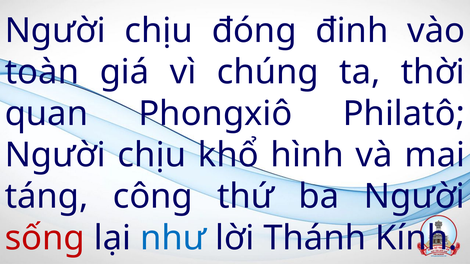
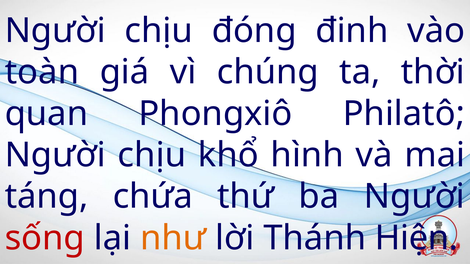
công: công -> chứa (153, 197)
như colour: blue -> orange (173, 238)
Kính: Kính -> Hiện (417, 238)
